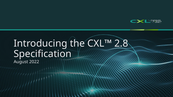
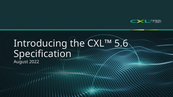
2.8: 2.8 -> 5.6 (121, 44)
